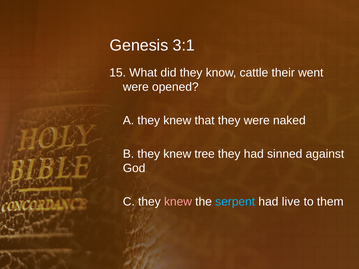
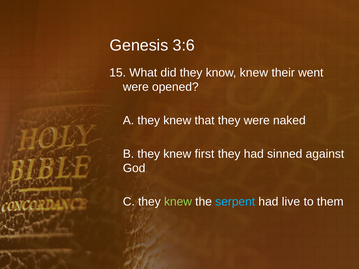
3:1: 3:1 -> 3:6 (184, 45)
know cattle: cattle -> knew (254, 73)
tree: tree -> first (205, 154)
knew colour: pink -> light green (178, 202)
